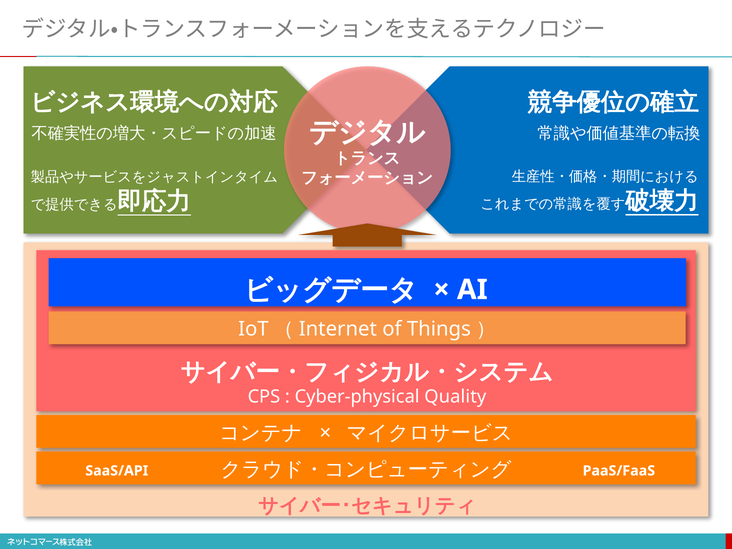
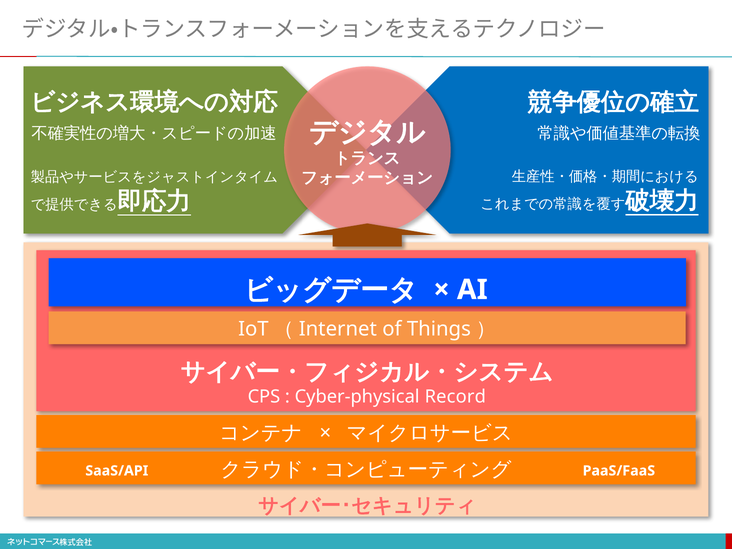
Quality: Quality -> Record (455, 397)
